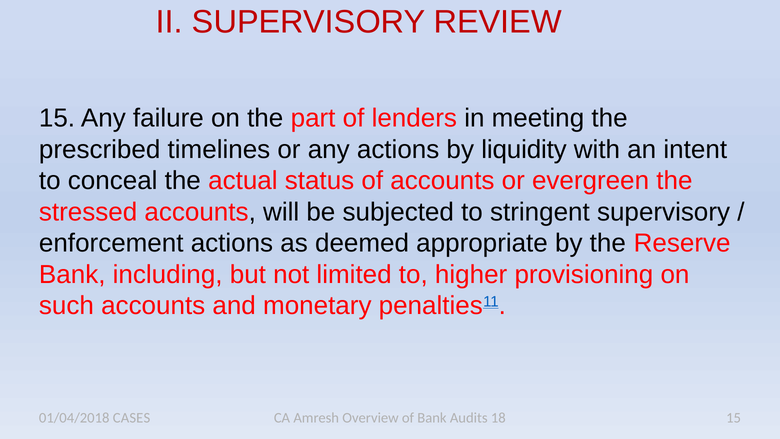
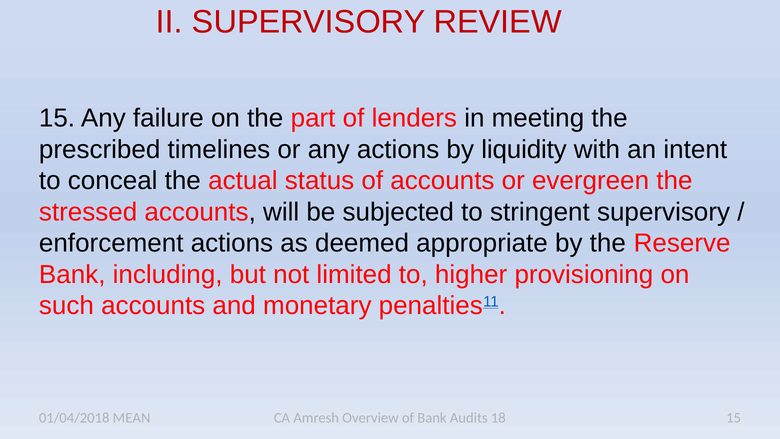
CASES: CASES -> MEAN (132, 418)
